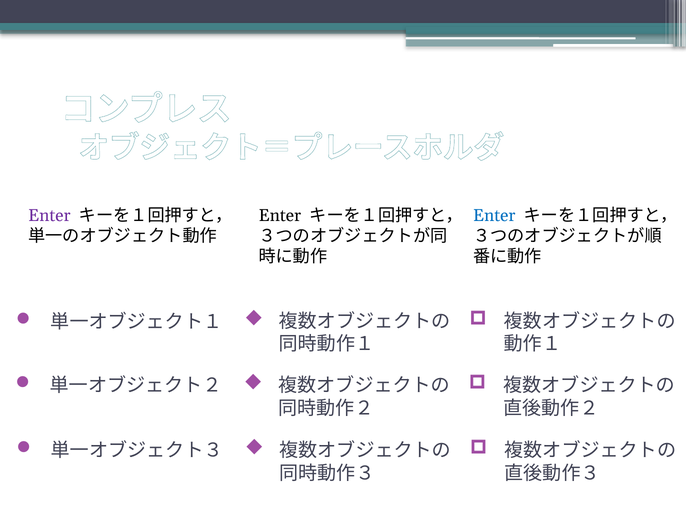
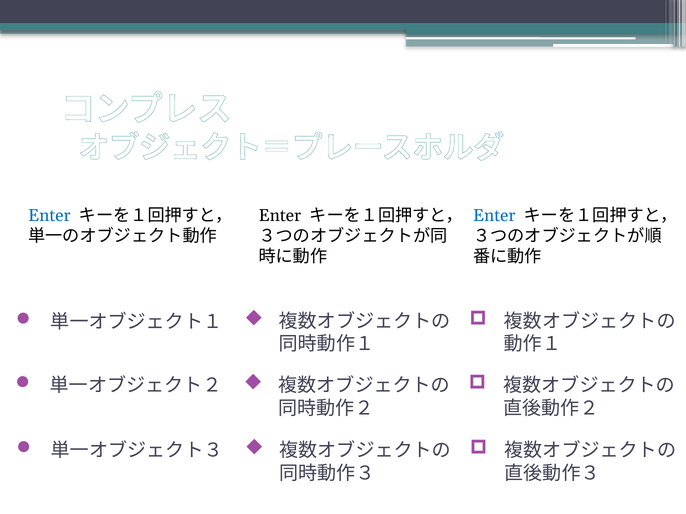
Enter colour: purple -> blue (49, 216)
